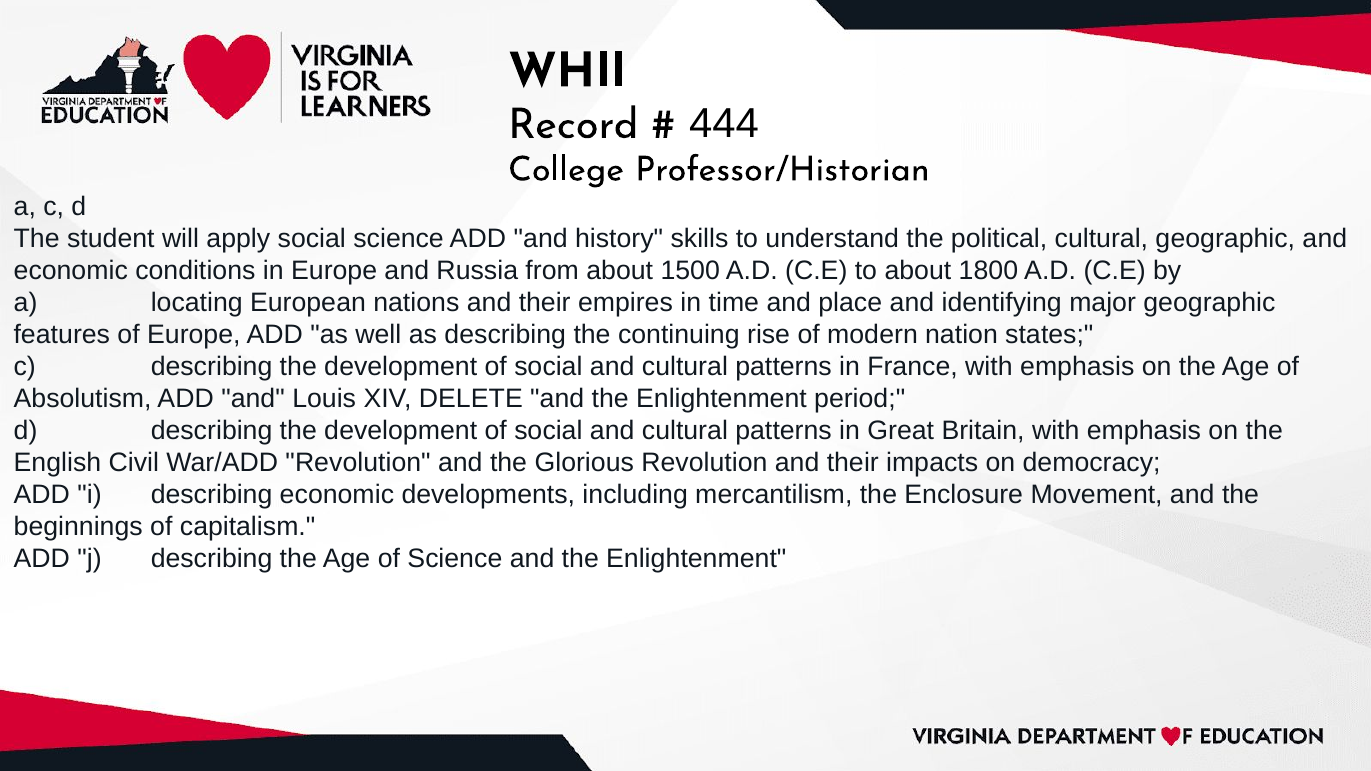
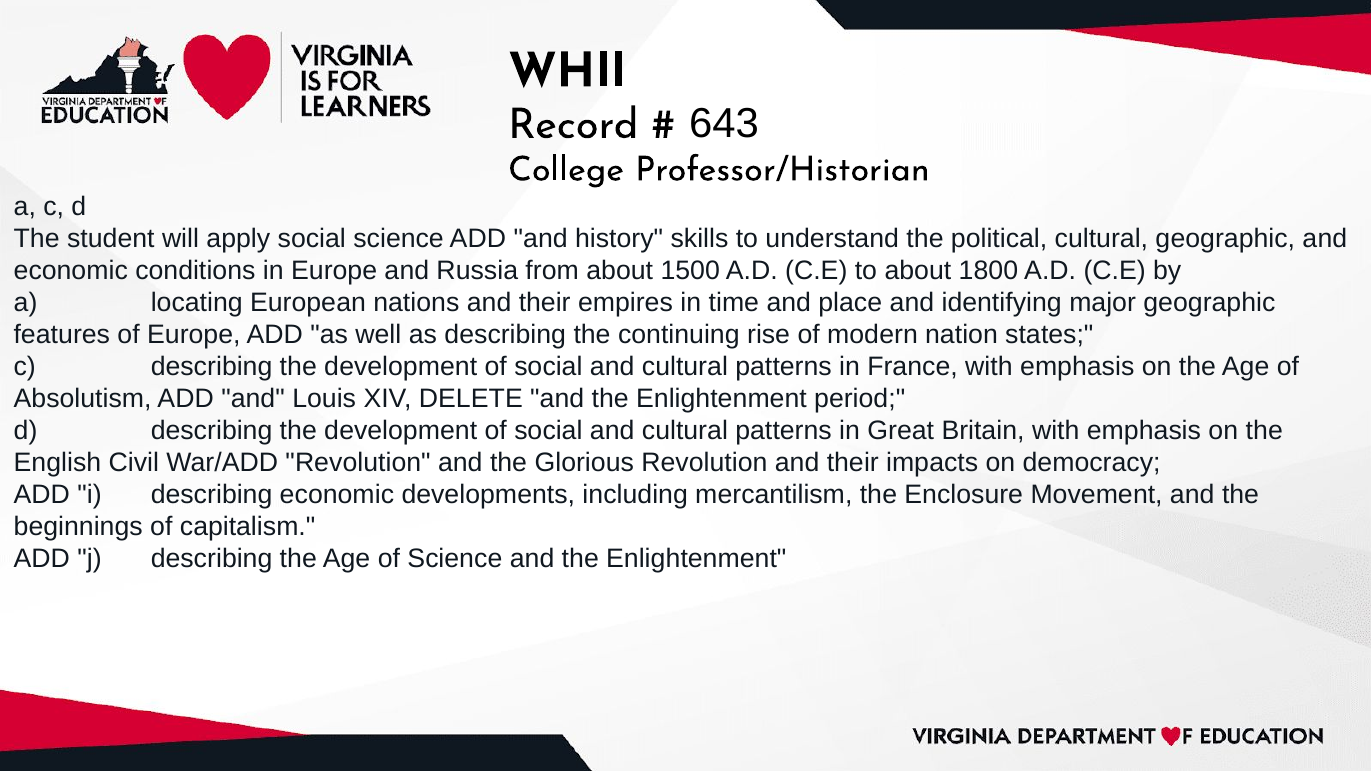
444: 444 -> 643 (724, 124)
